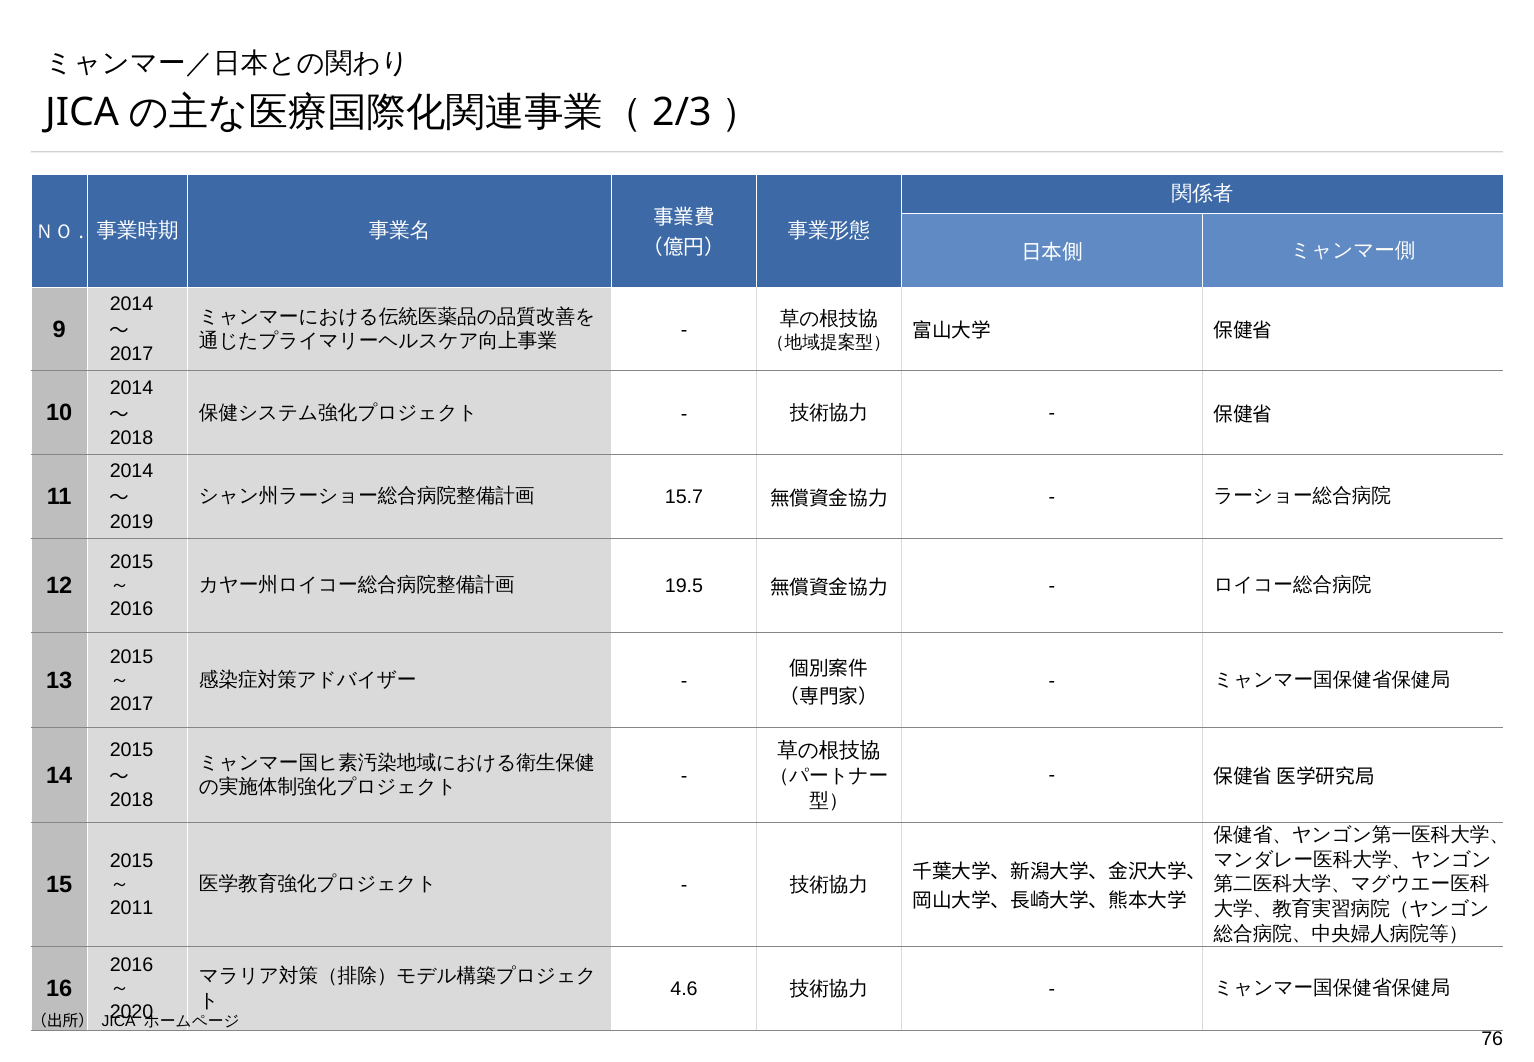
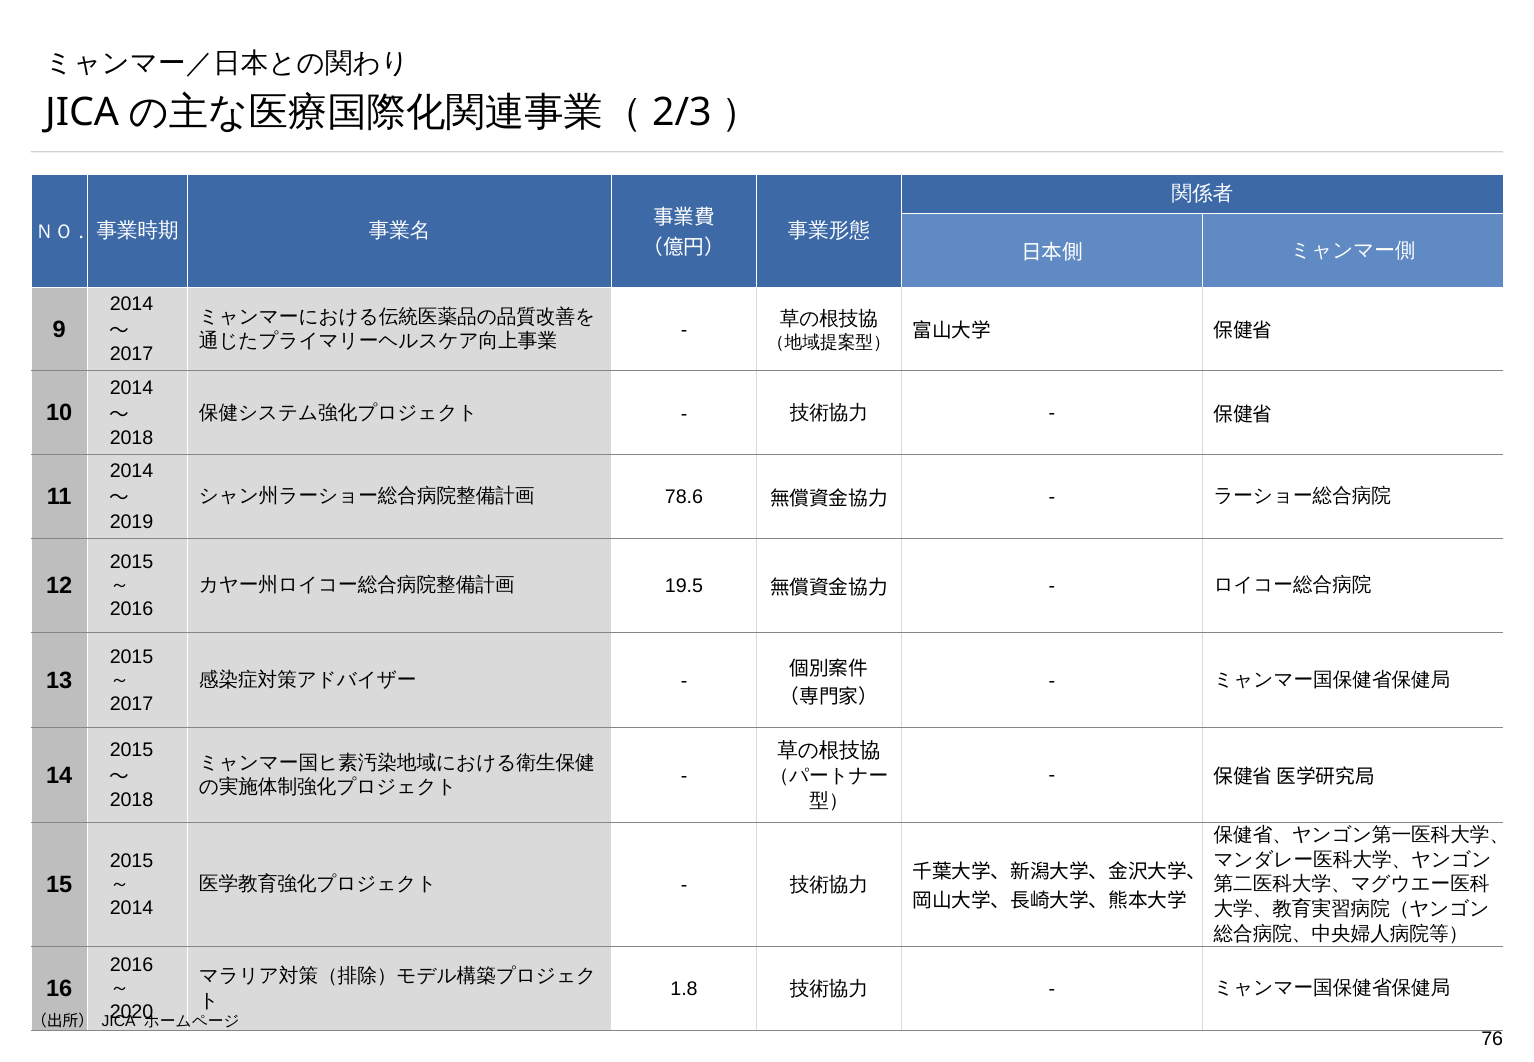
15.7: 15.7 -> 78.6 (684, 497)
2011: 2011 -> 2014 (132, 908)
4.6: 4.6 -> 1.8 (684, 989)
